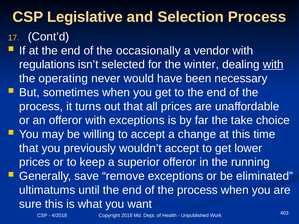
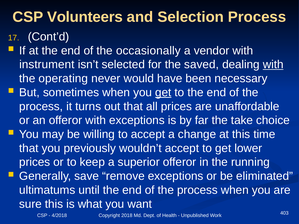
Legislative: Legislative -> Volunteers (85, 17)
regulations: regulations -> instrument (47, 65)
winter: winter -> saved (202, 65)
get underline: none -> present (163, 93)
